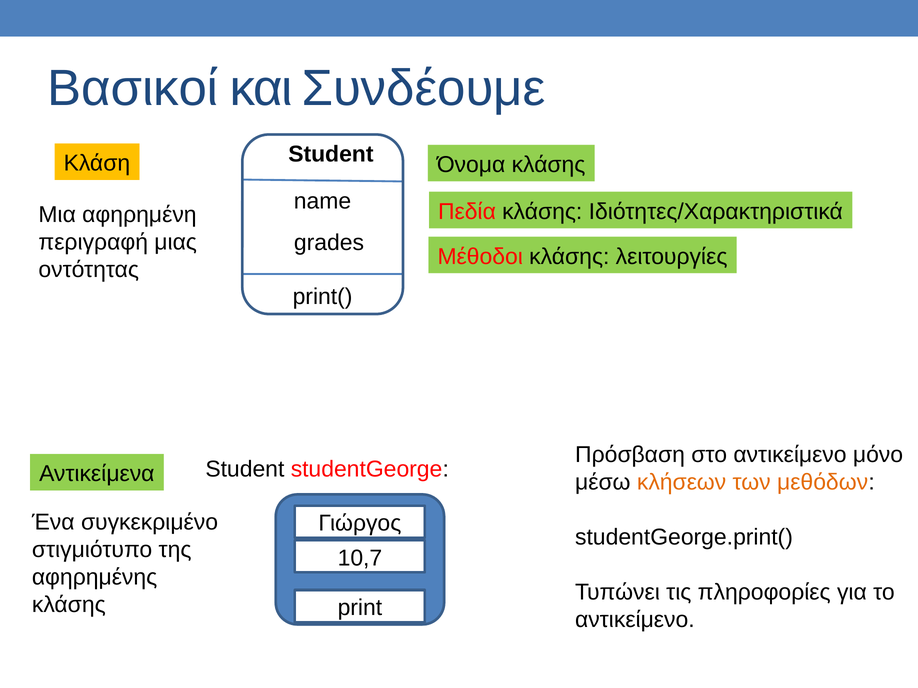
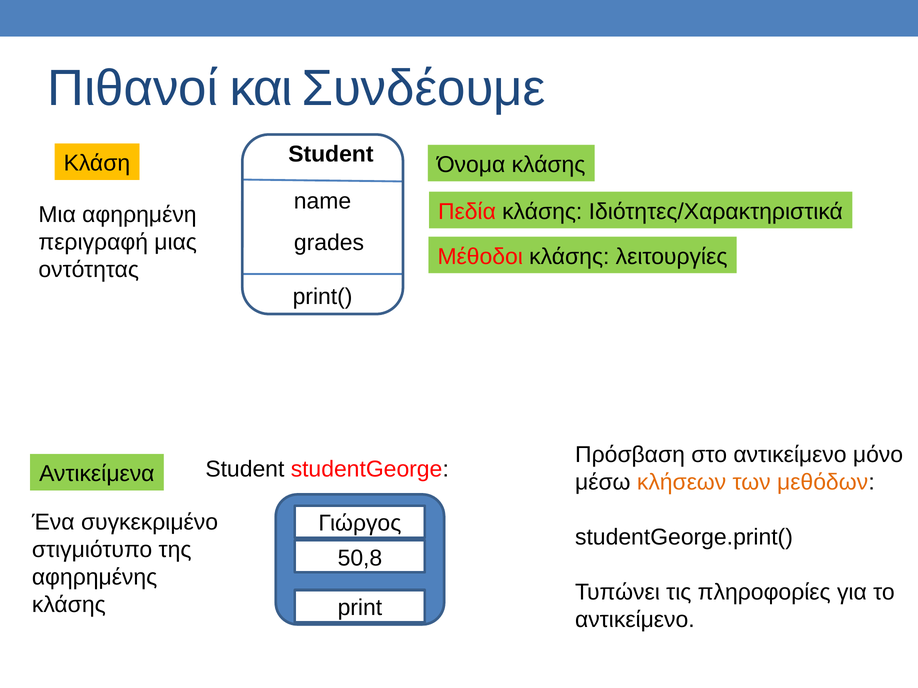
Βασικοί: Βασικοί -> Πιθανοί (133, 88)
10,7: 10,7 -> 50,8 (360, 558)
